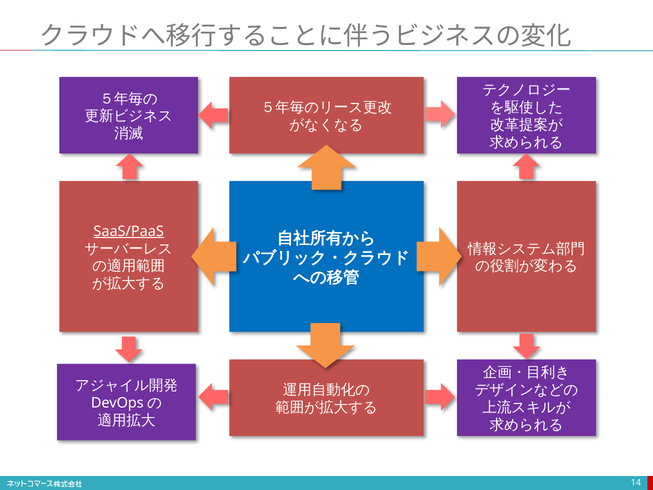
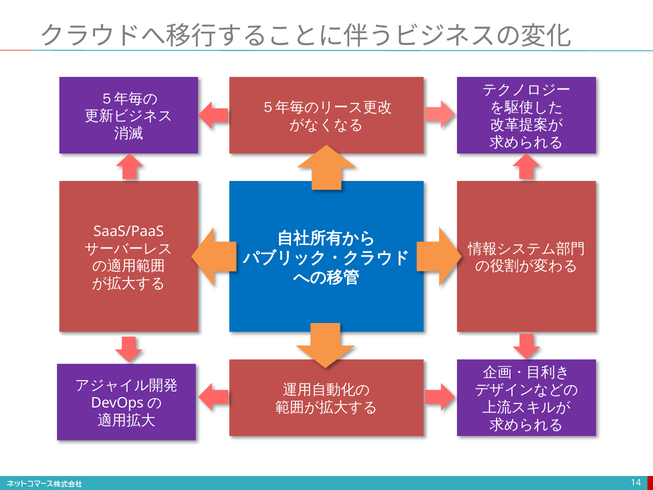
SaaS/PaaS underline: present -> none (129, 231)
